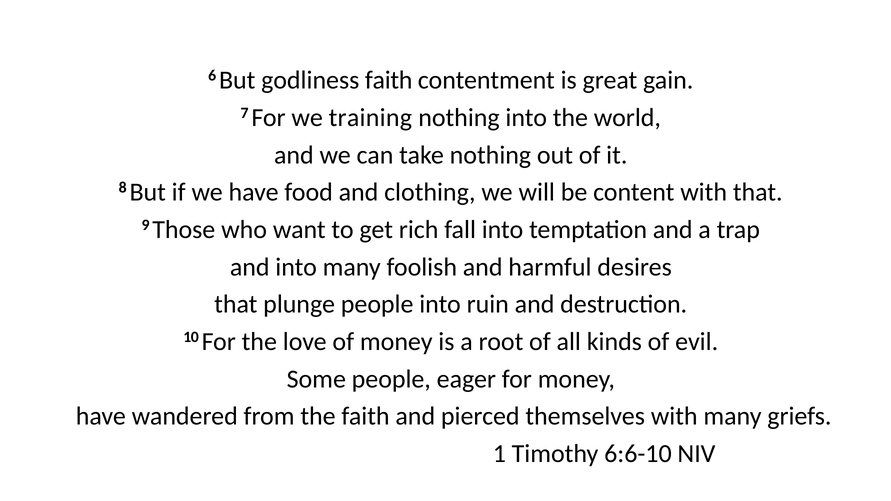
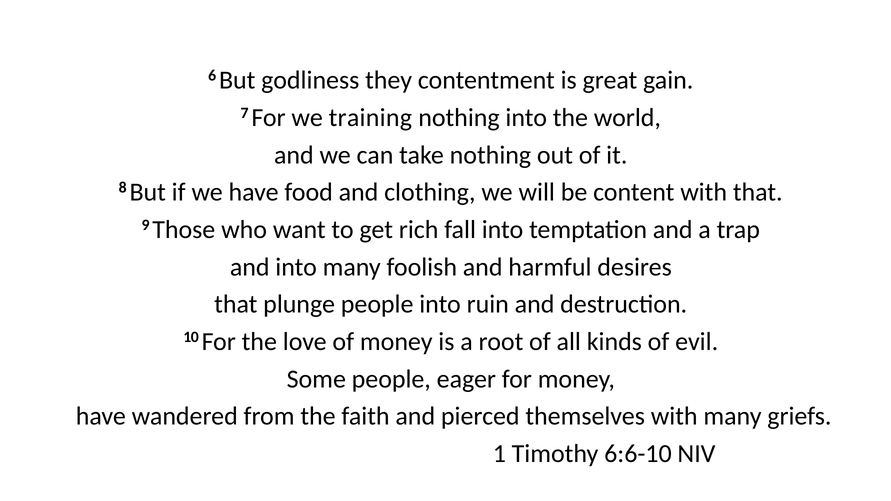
godliness faith: faith -> they (389, 80)
